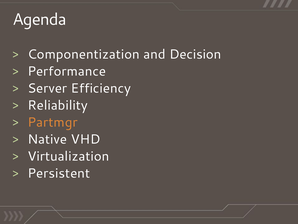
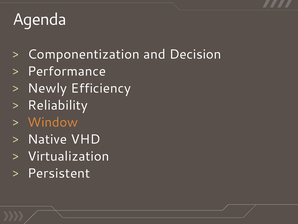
Server: Server -> Newly (47, 88)
Partmgr: Partmgr -> Window (53, 122)
